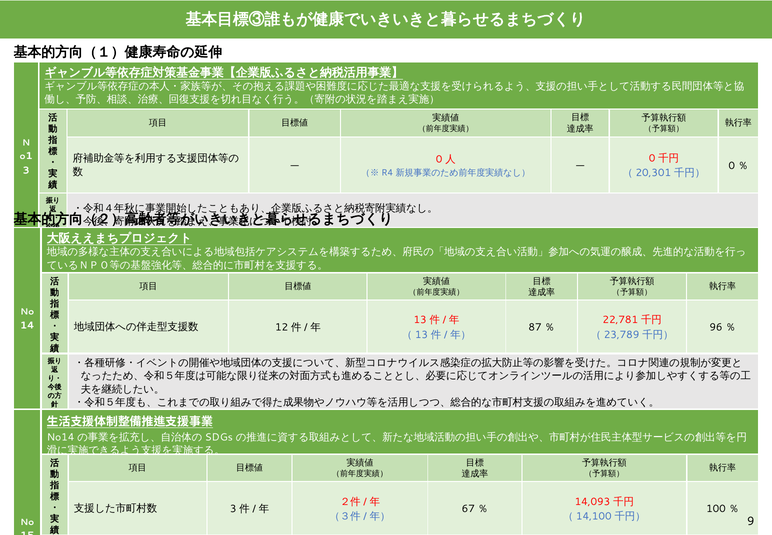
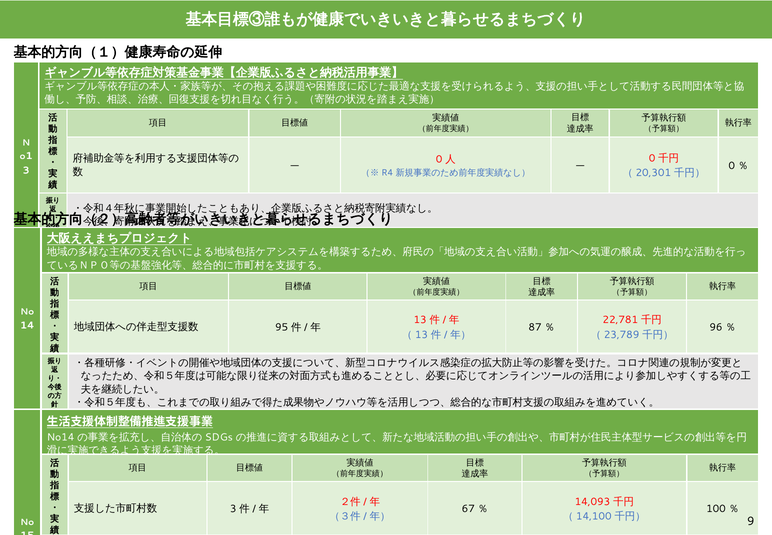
12: 12 -> 95 (282, 327)
